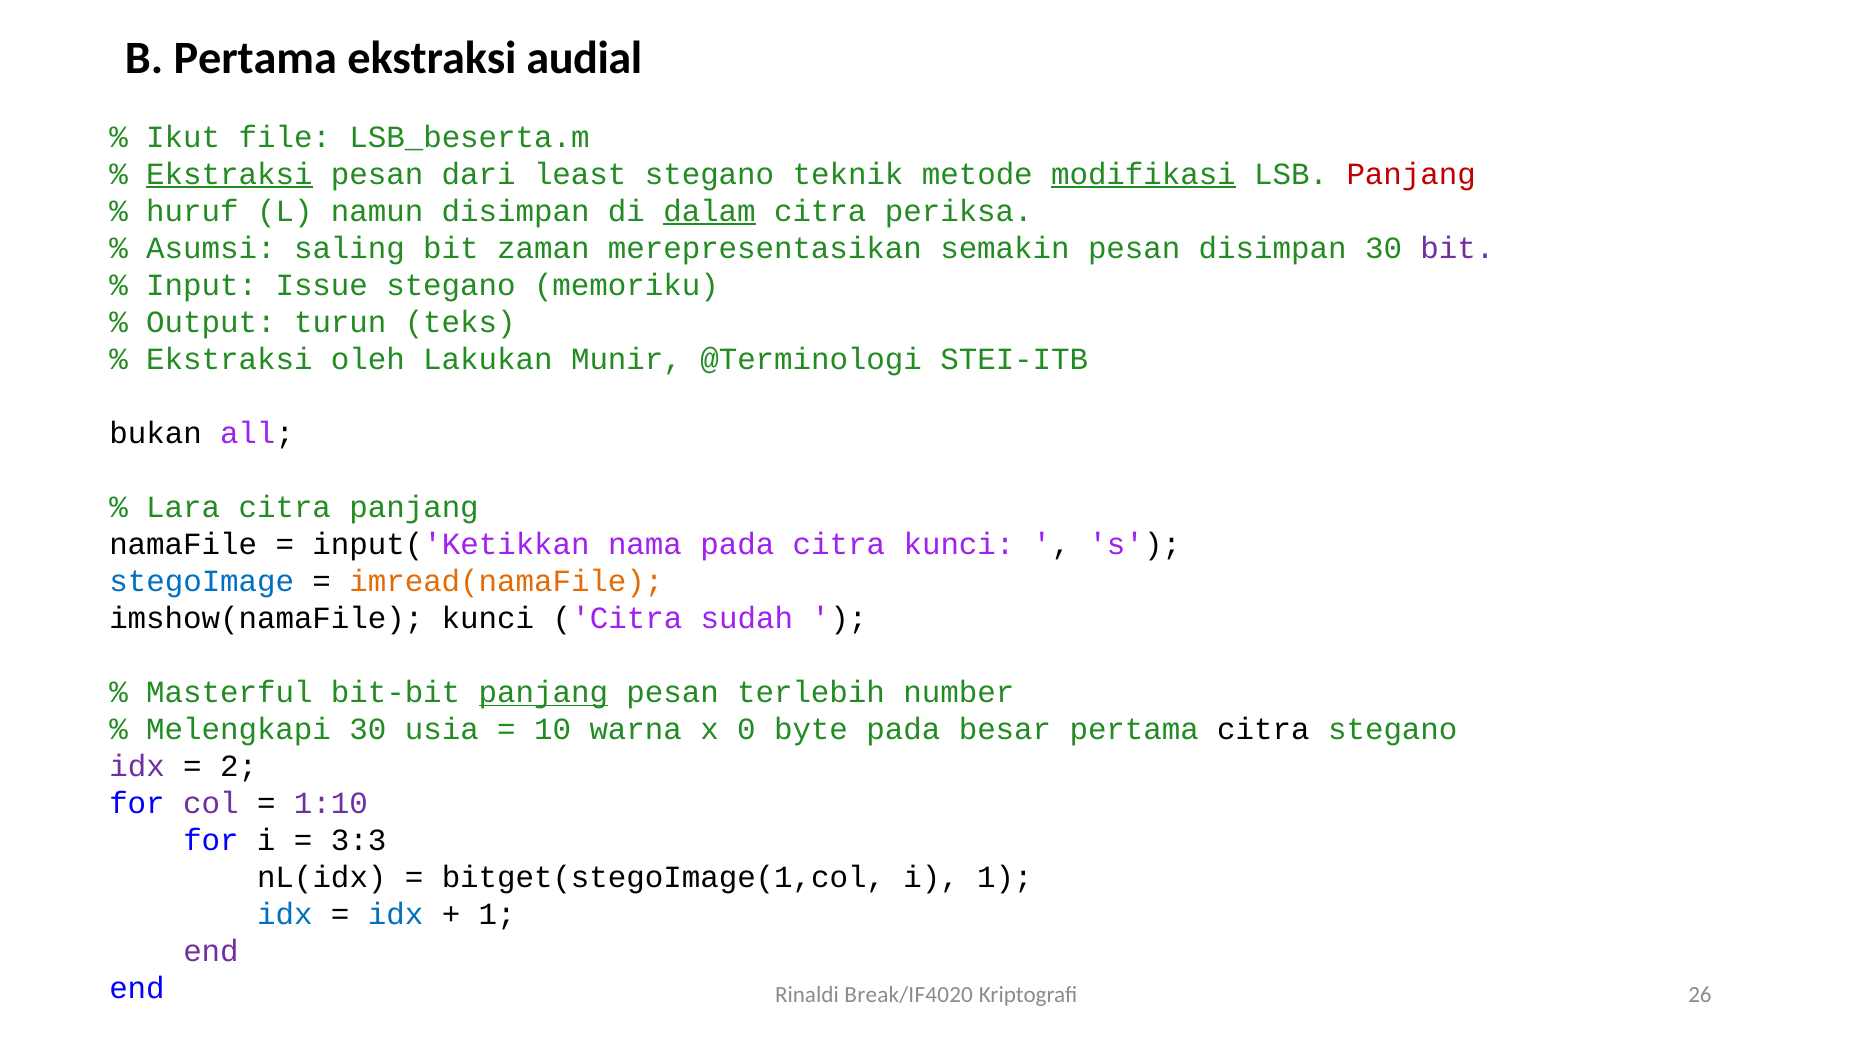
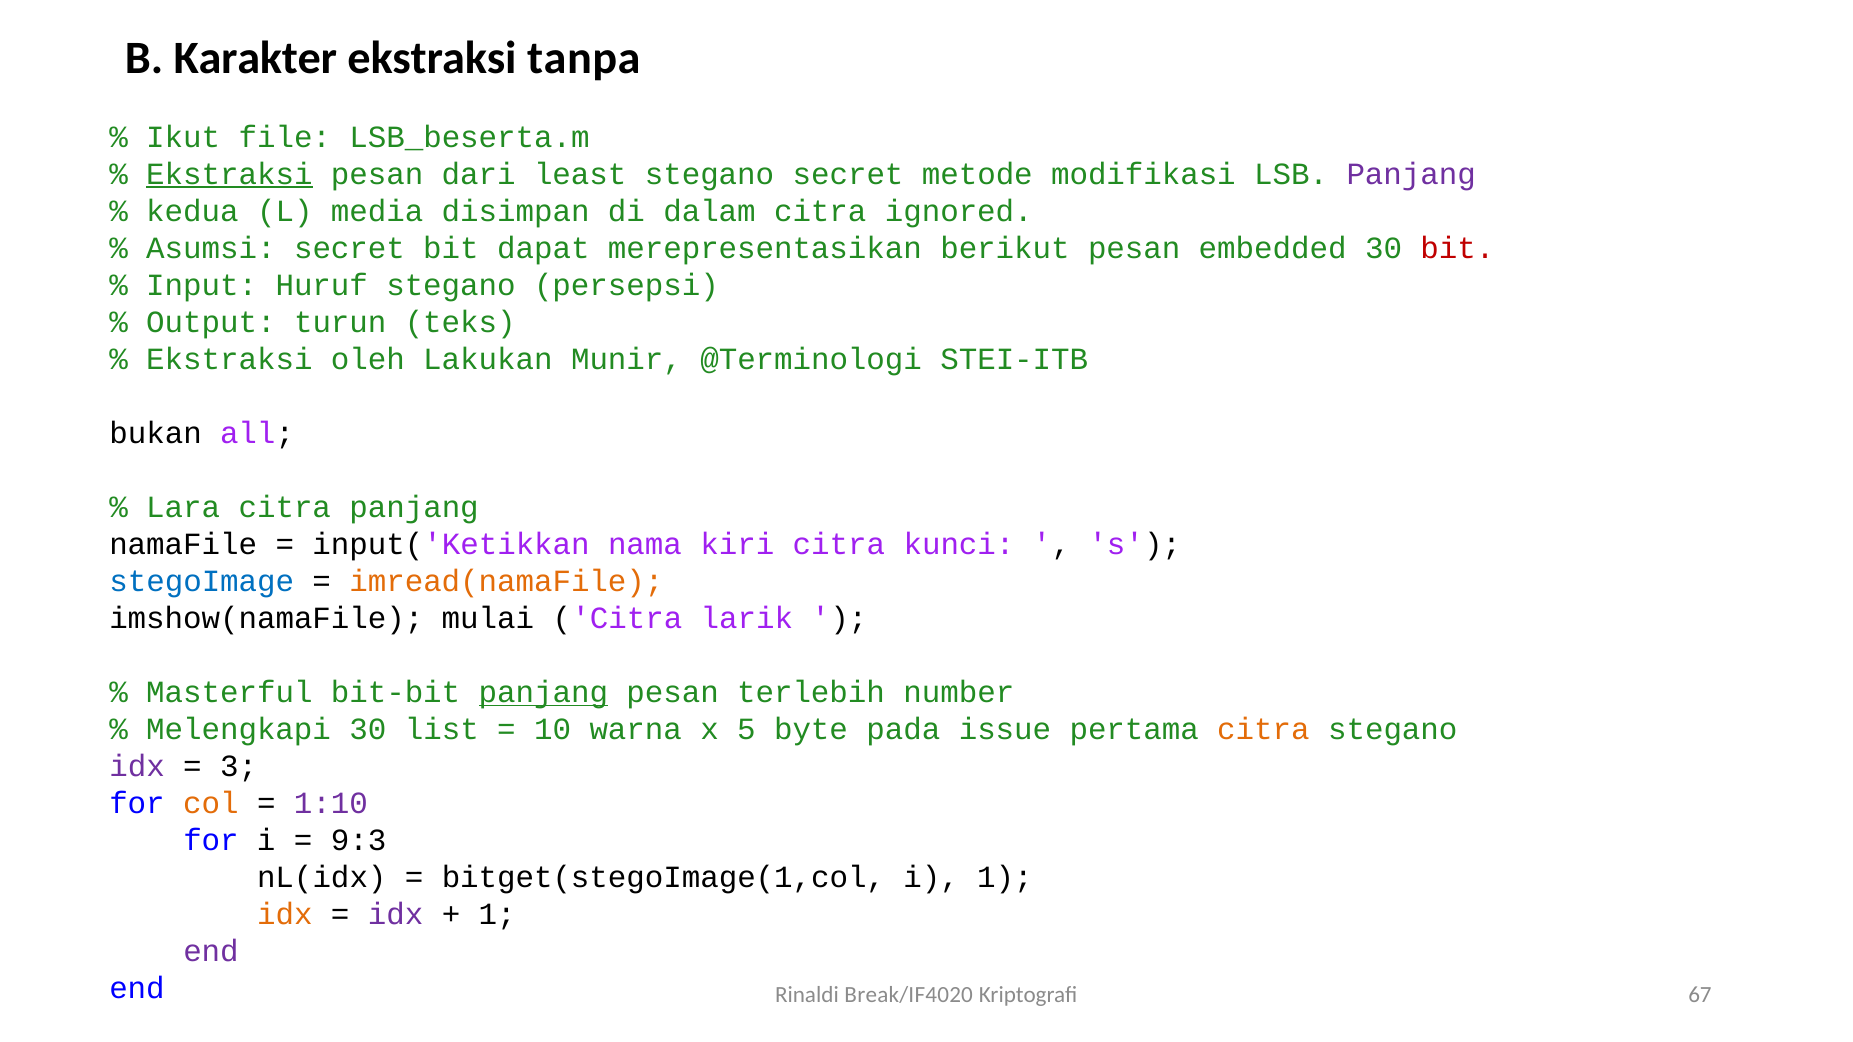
B Pertama: Pertama -> Karakter (255, 59)
audial: audial -> tanpa (584, 59)
stegano teknik: teknik -> secret (848, 174)
modifikasi underline: present -> none (1143, 174)
Panjang colour: red -> purple (1411, 174)
huruf: huruf -> kedua (192, 211)
namun: namun -> media (377, 211)
dalam underline: present -> none (710, 211)
periksa: periksa -> ignored (959, 211)
Asumsi saling: saling -> secret (349, 248)
zaman: zaman -> dapat (543, 248)
semakin: semakin -> berikut (1005, 248)
pesan disimpan: disimpan -> embedded (1273, 248)
bit colour: purple -> red (1457, 248)
Issue: Issue -> Huruf (322, 285)
memoriku: memoriku -> persepsi (626, 285)
nama pada: pada -> kiri (737, 544)
imshow(namaFile kunci: kunci -> mulai (488, 618)
sudah: sudah -> larik (747, 618)
usia: usia -> list (442, 730)
0: 0 -> 5 (746, 730)
besar: besar -> issue (1005, 730)
citra colour: black -> orange (1263, 730)
2: 2 -> 3 (239, 767)
col colour: purple -> orange (211, 804)
3:3: 3:3 -> 9:3 (359, 841)
idx colour: blue -> orange (285, 915)
idx colour: blue -> purple (396, 915)
26: 26 -> 67 (1700, 995)
